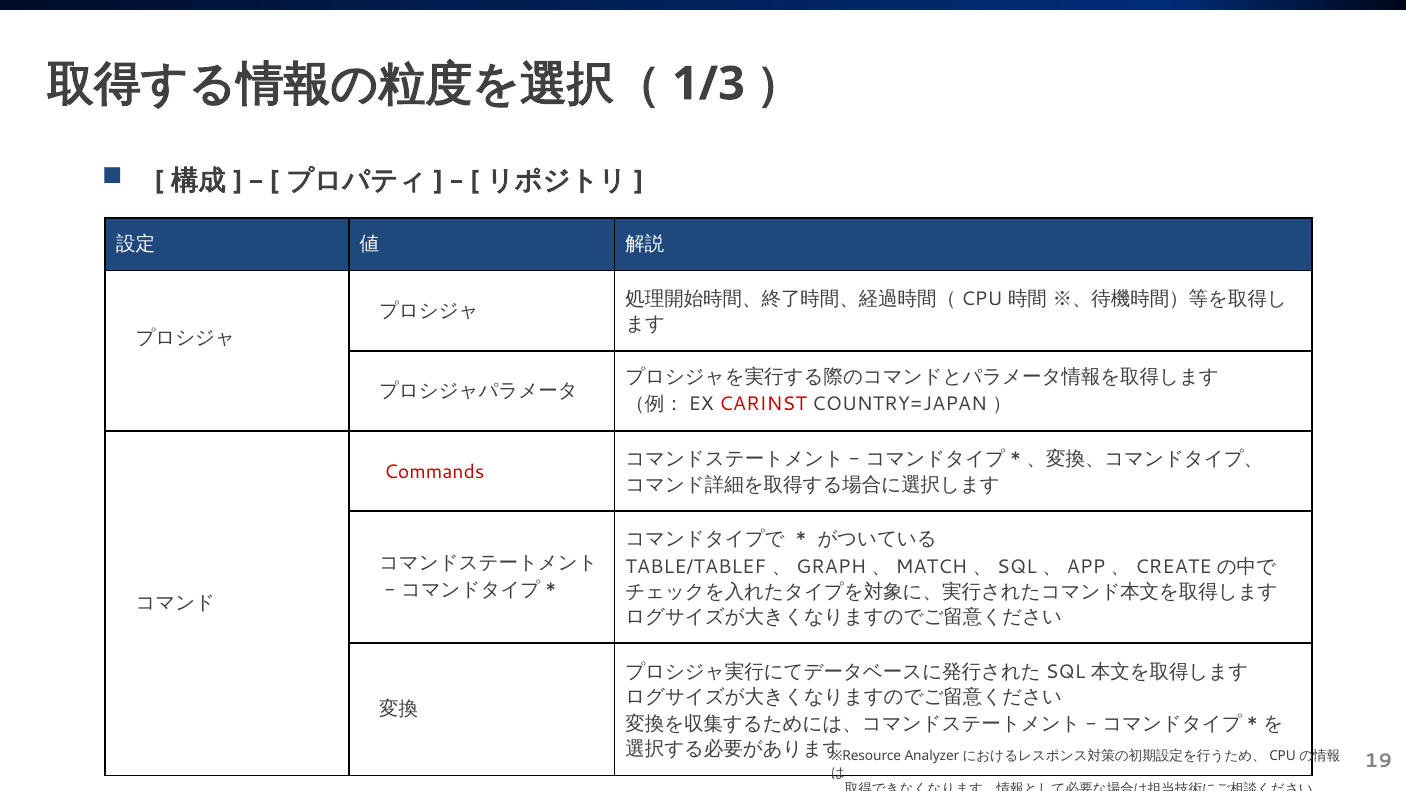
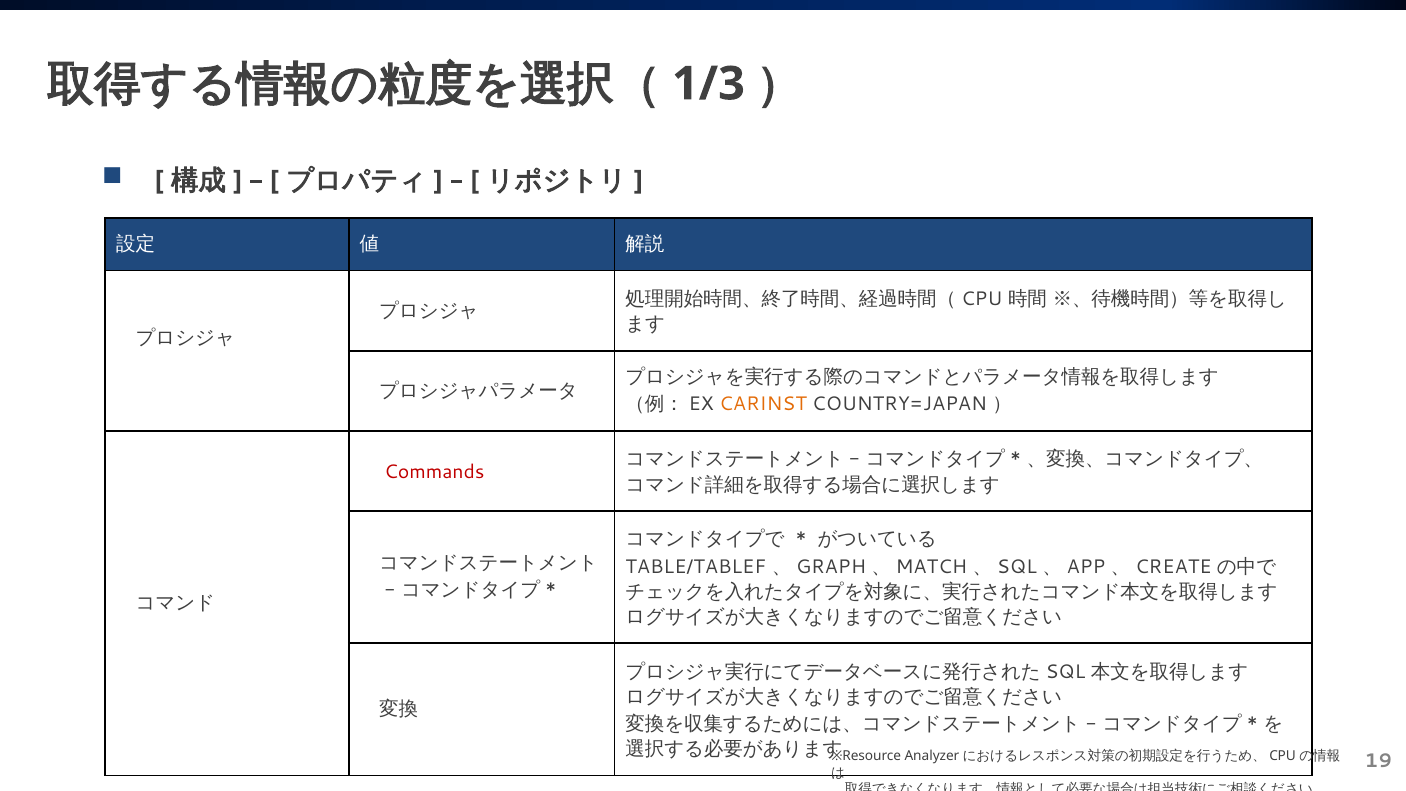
CARINST colour: red -> orange (763, 404)
